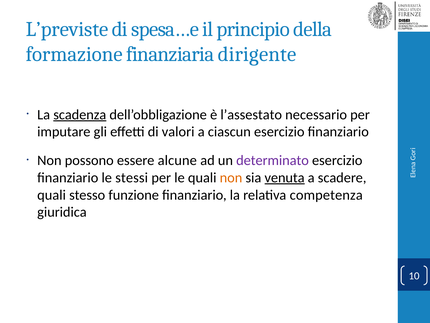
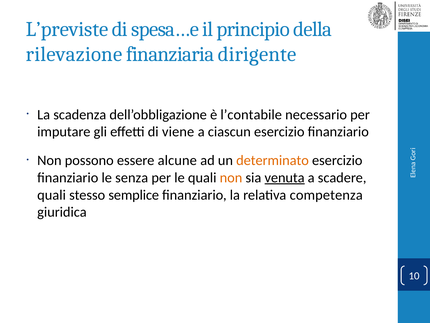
formazione: formazione -> rilevazione (74, 54)
scadenza underline: present -> none (80, 114)
l’assestato: l’assestato -> l’contabile (251, 114)
valori: valori -> viene (178, 132)
determinato colour: purple -> orange (273, 160)
stessi: stessi -> senza (132, 177)
funzione: funzione -> semplice (134, 195)
